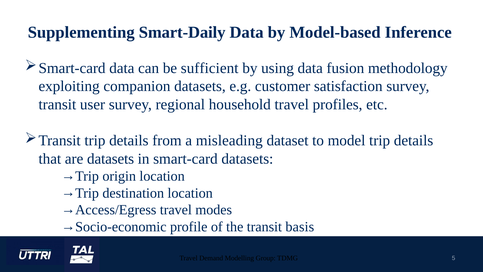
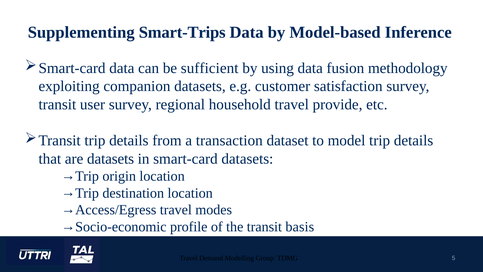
Smart-Daily: Smart-Daily -> Smart-Trips (182, 32)
profiles: profiles -> provide (338, 104)
misleading: misleading -> transaction (229, 140)
